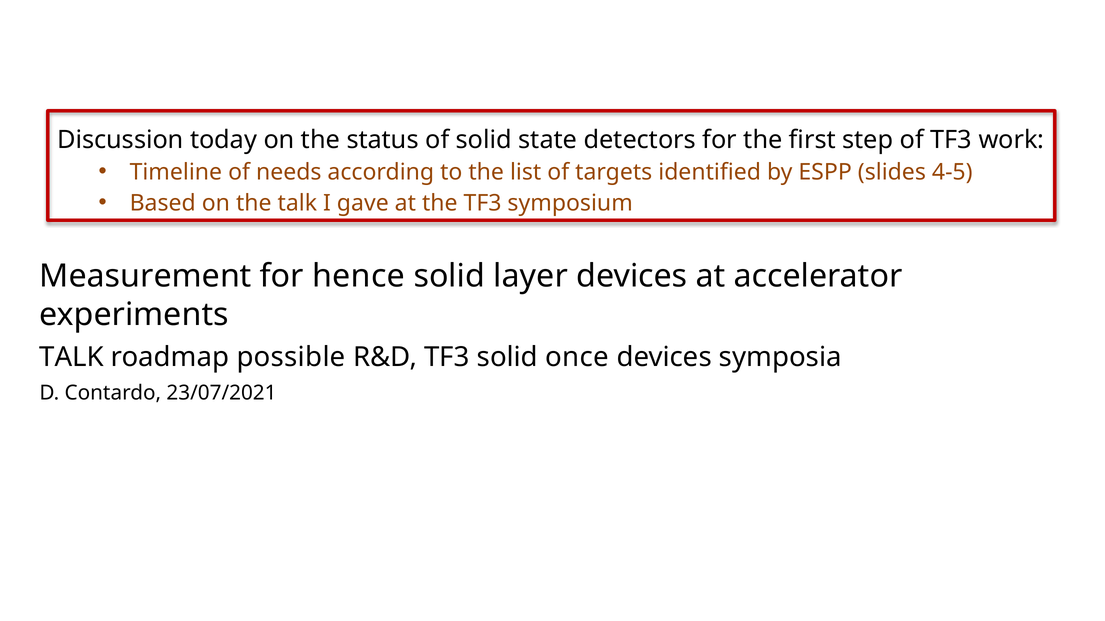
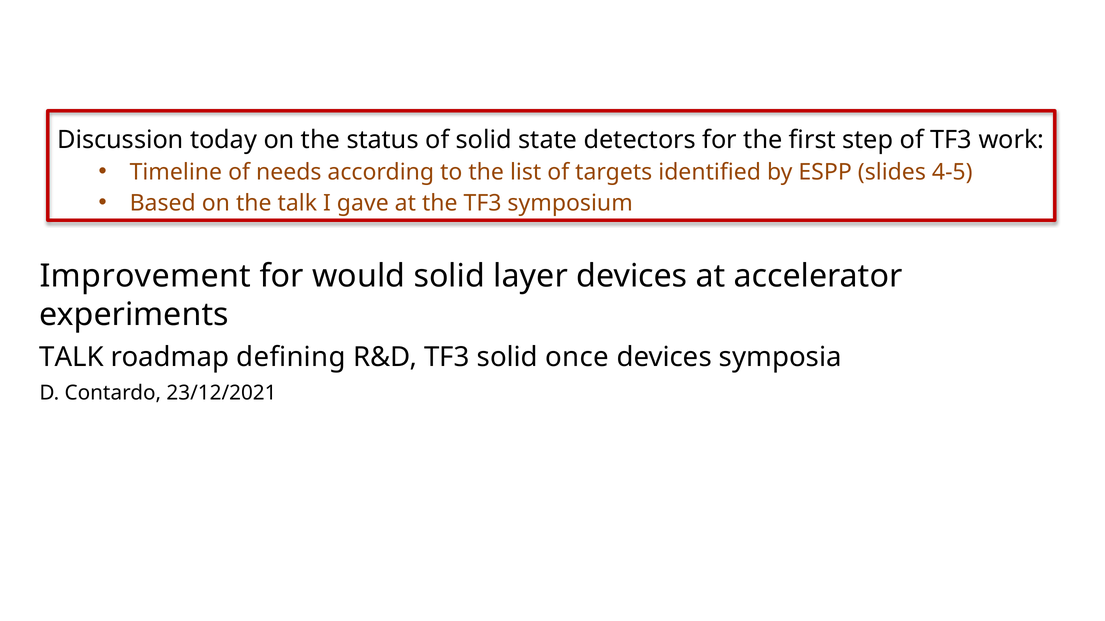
Measurement: Measurement -> Improvement (145, 276)
hence: hence -> would (359, 276)
possible: possible -> defining (291, 358)
23/07/2021: 23/07/2021 -> 23/12/2021 (222, 393)
